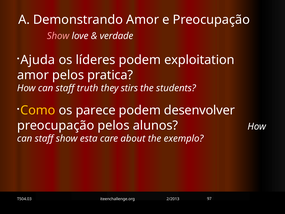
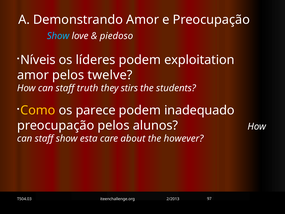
Show colour: pink -> light blue (58, 36)
verdade: verdade -> piedoso (116, 36)
Ajuda: Ajuda -> Níveis (38, 60)
pratica: pratica -> twelve (110, 75)
desenvolver: desenvolver -> inadequado (199, 110)
exemplo: exemplo -> however (184, 138)
